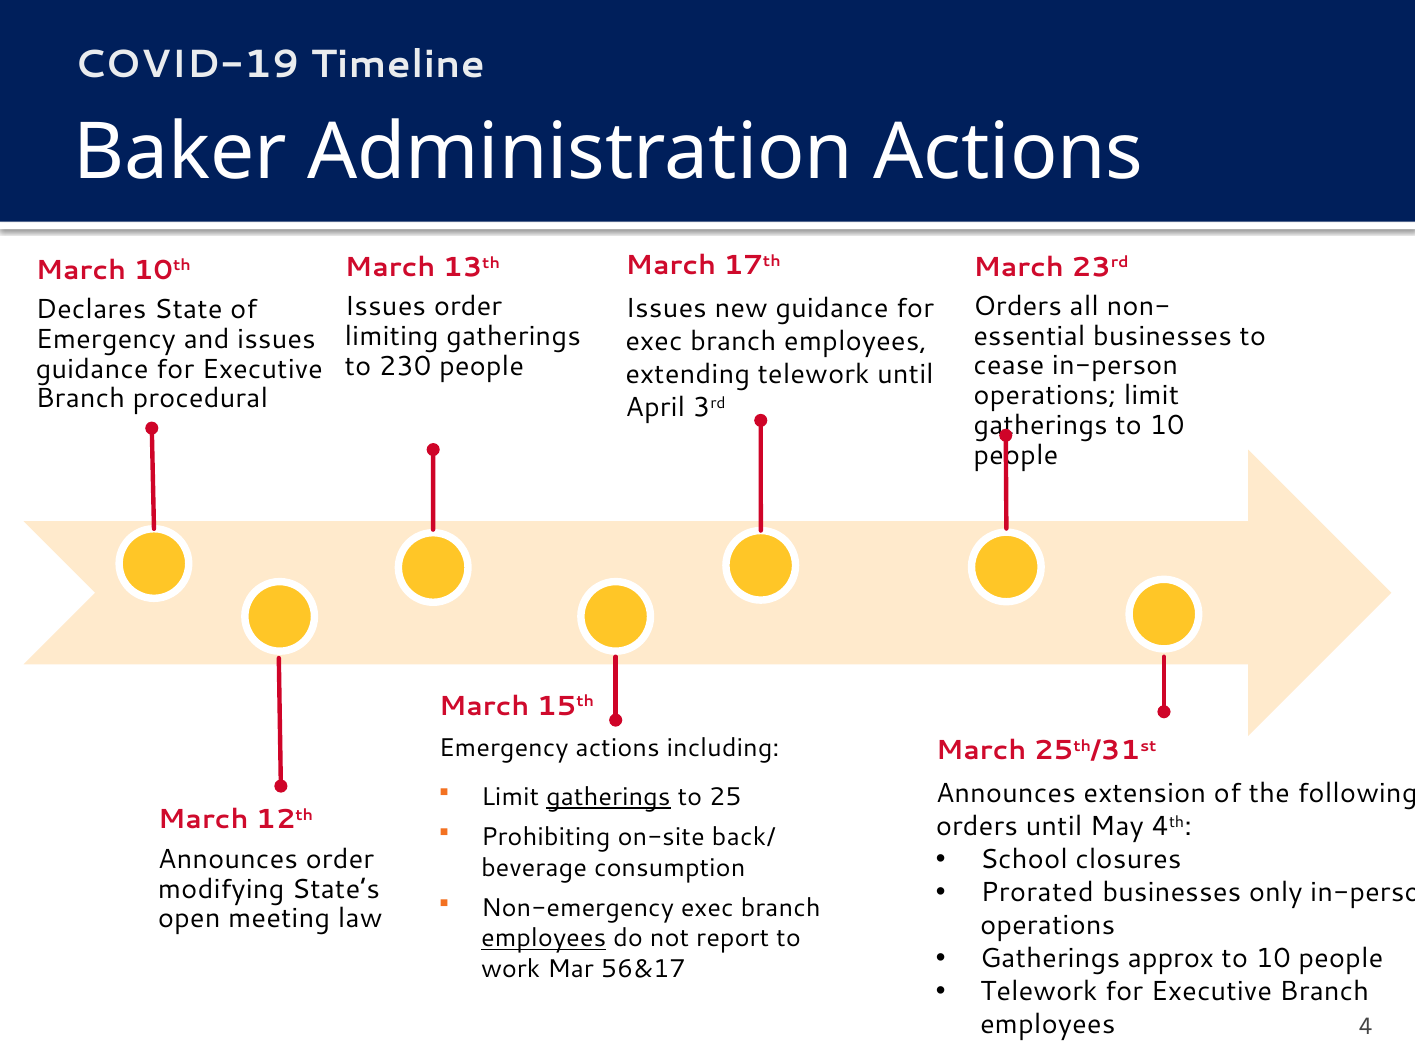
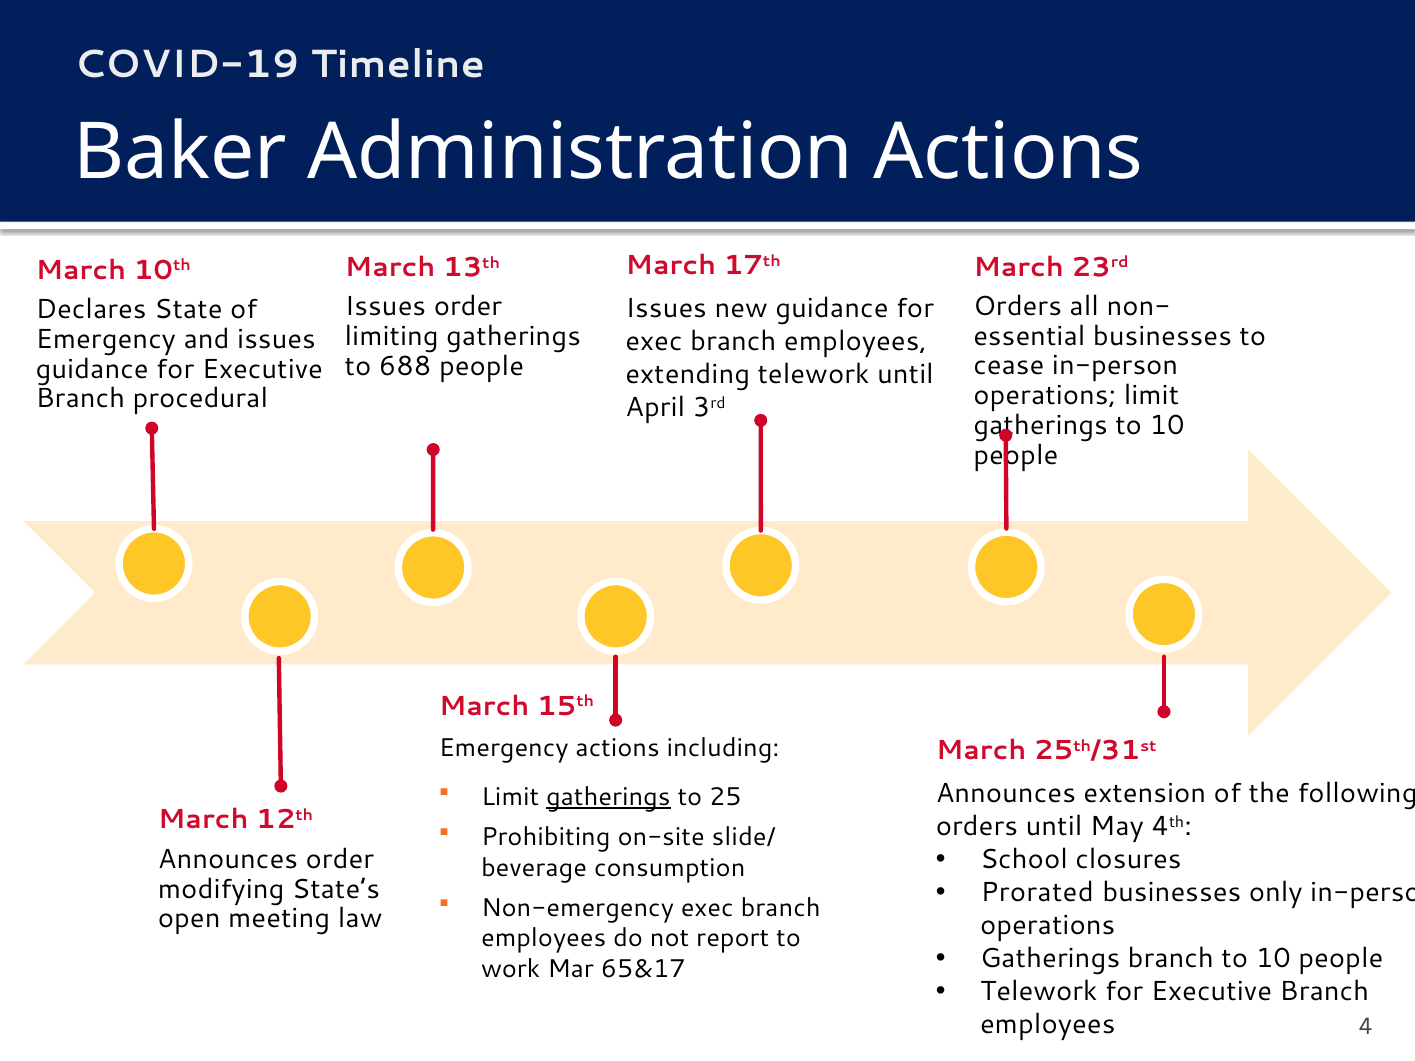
230: 230 -> 688 (405, 366)
back/: back/ -> slide/ (744, 837)
employees underline: present -> none (544, 939)
Gatherings approx: approx -> branch (1171, 959)
56&17: 56&17 -> 65&17 (643, 969)
